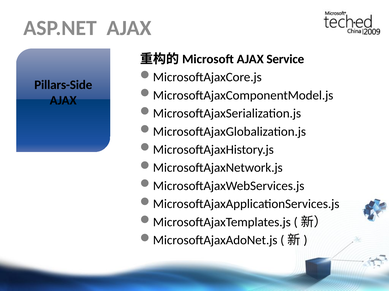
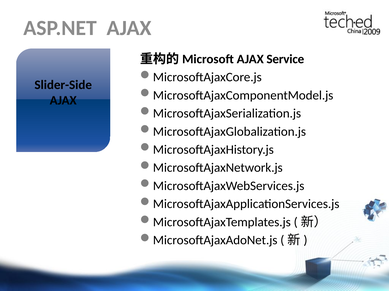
Pillars-Side: Pillars-Side -> Slider-Side (63, 85)
